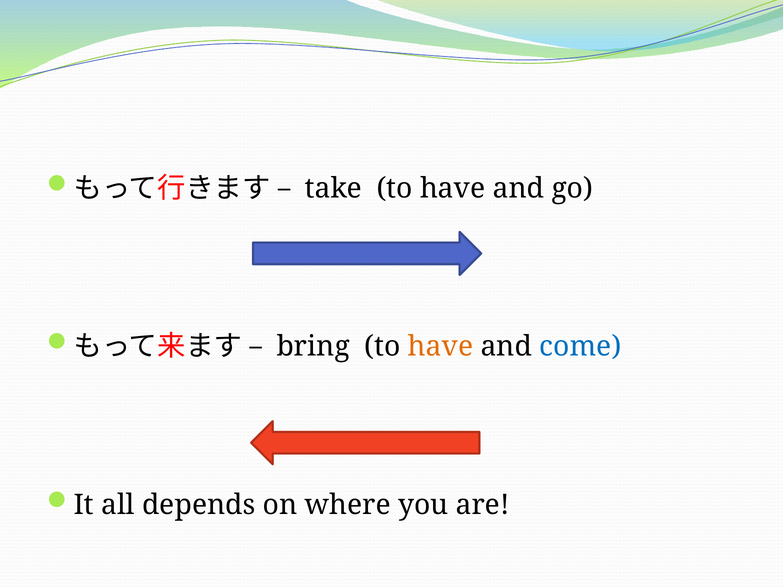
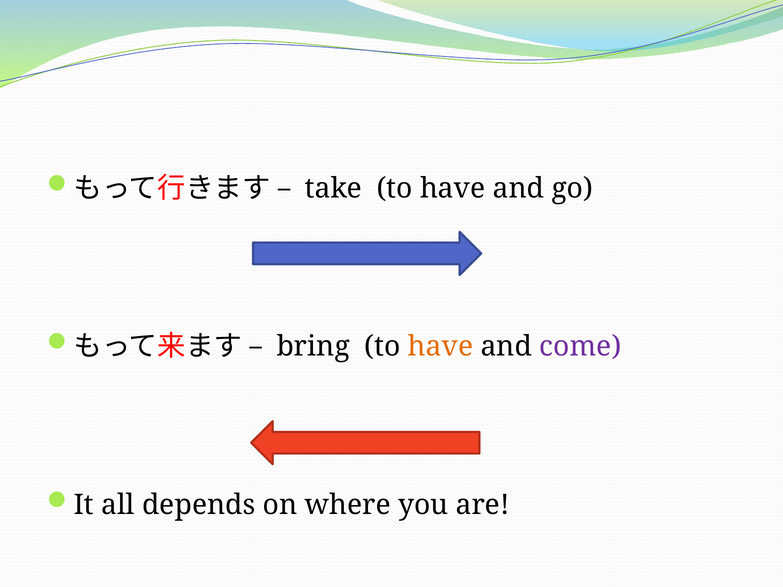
come colour: blue -> purple (580, 347)
